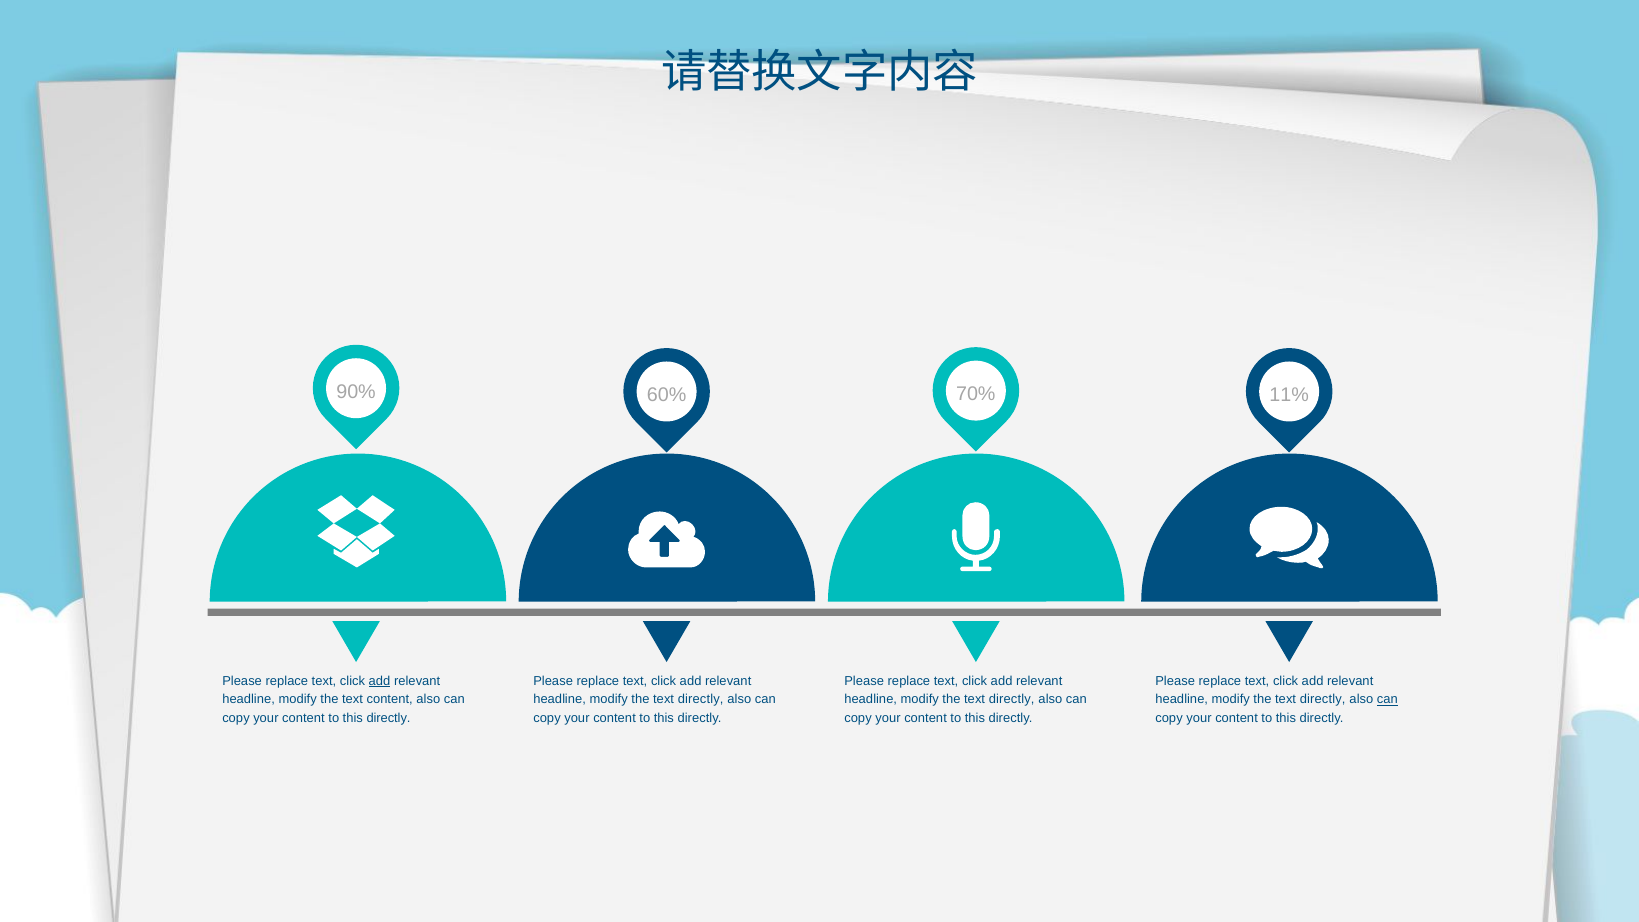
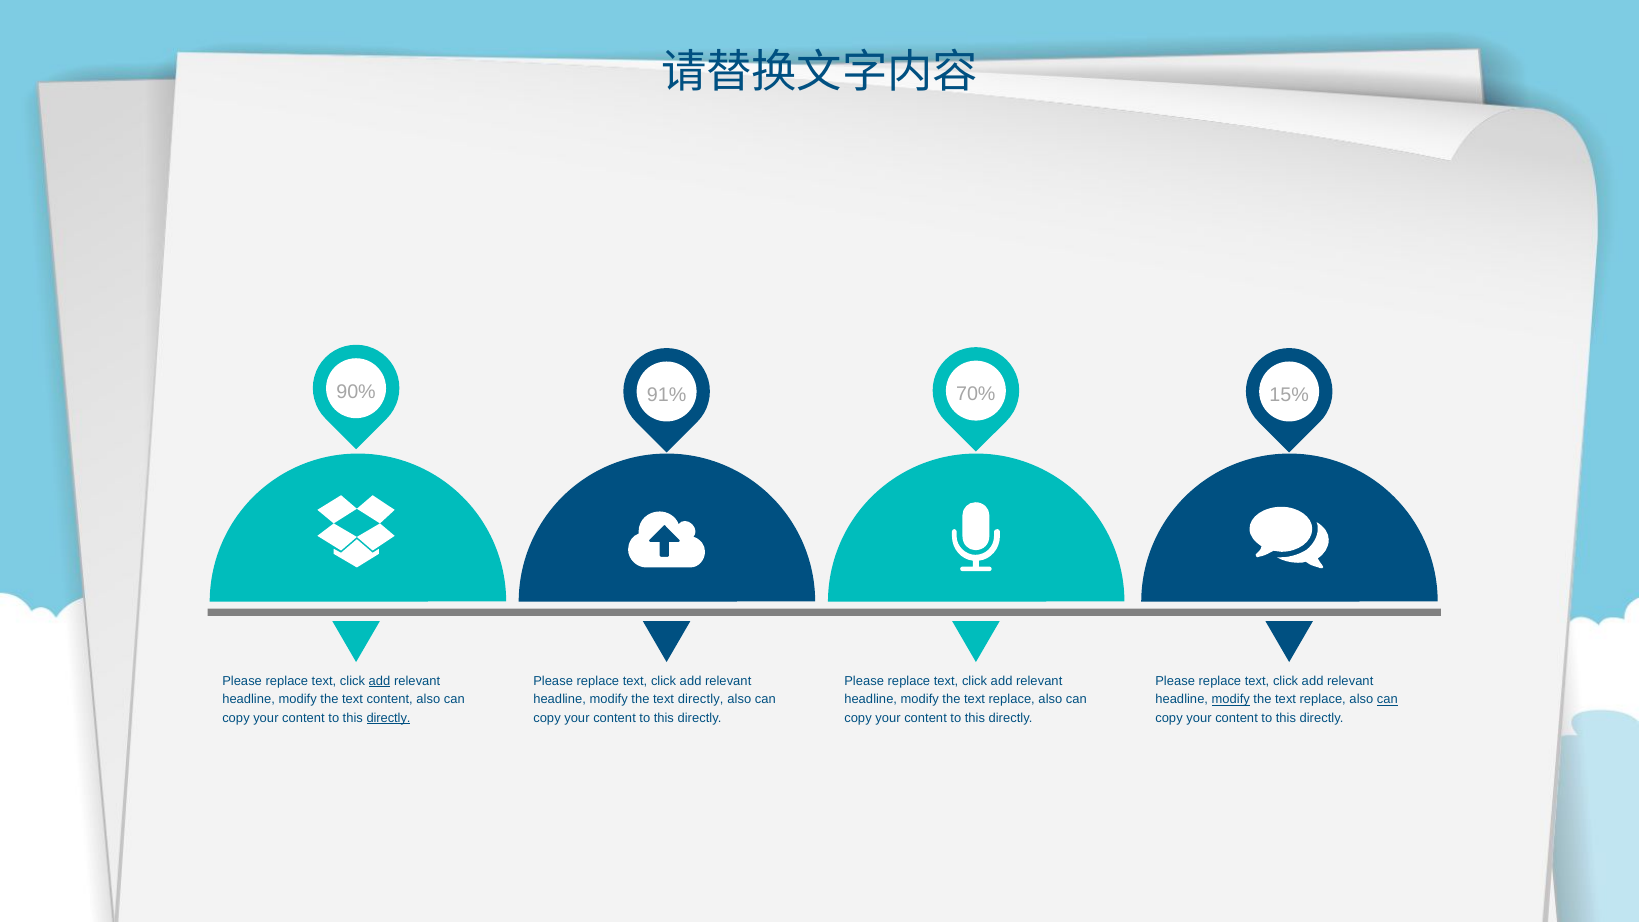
60%: 60% -> 91% (667, 395)
11%: 11% -> 15% (1289, 395)
directly: directly -> replace (1012, 699)
modify underline: none -> present (1231, 699)
directly: directly -> replace (1323, 699)
directly underline: none -> present (389, 718)
